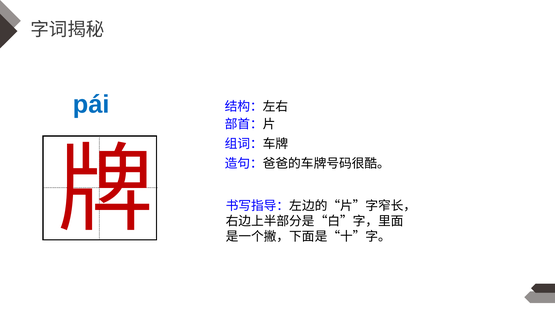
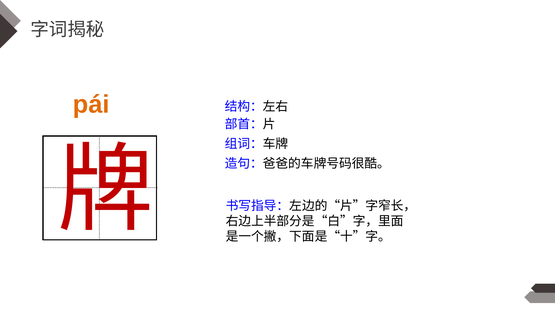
pái colour: blue -> orange (91, 105)
